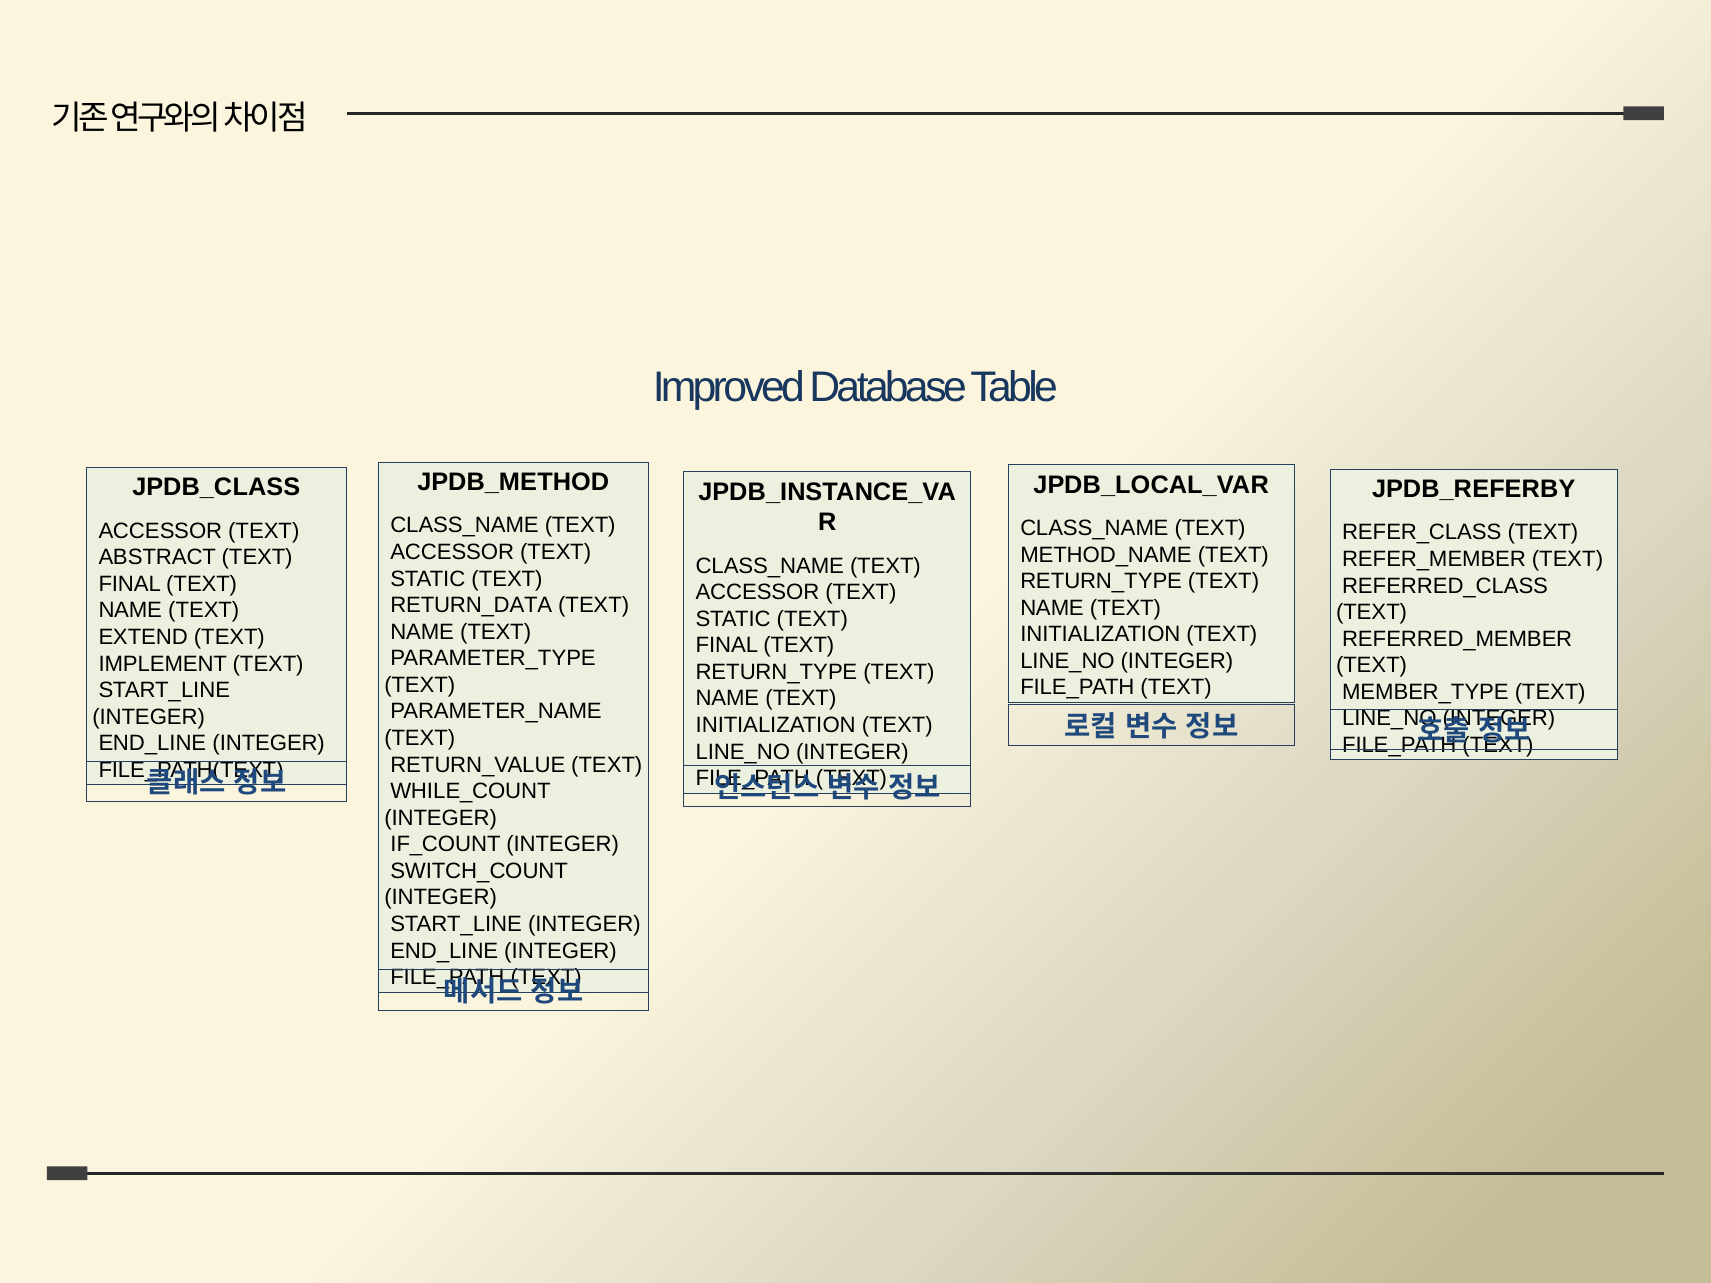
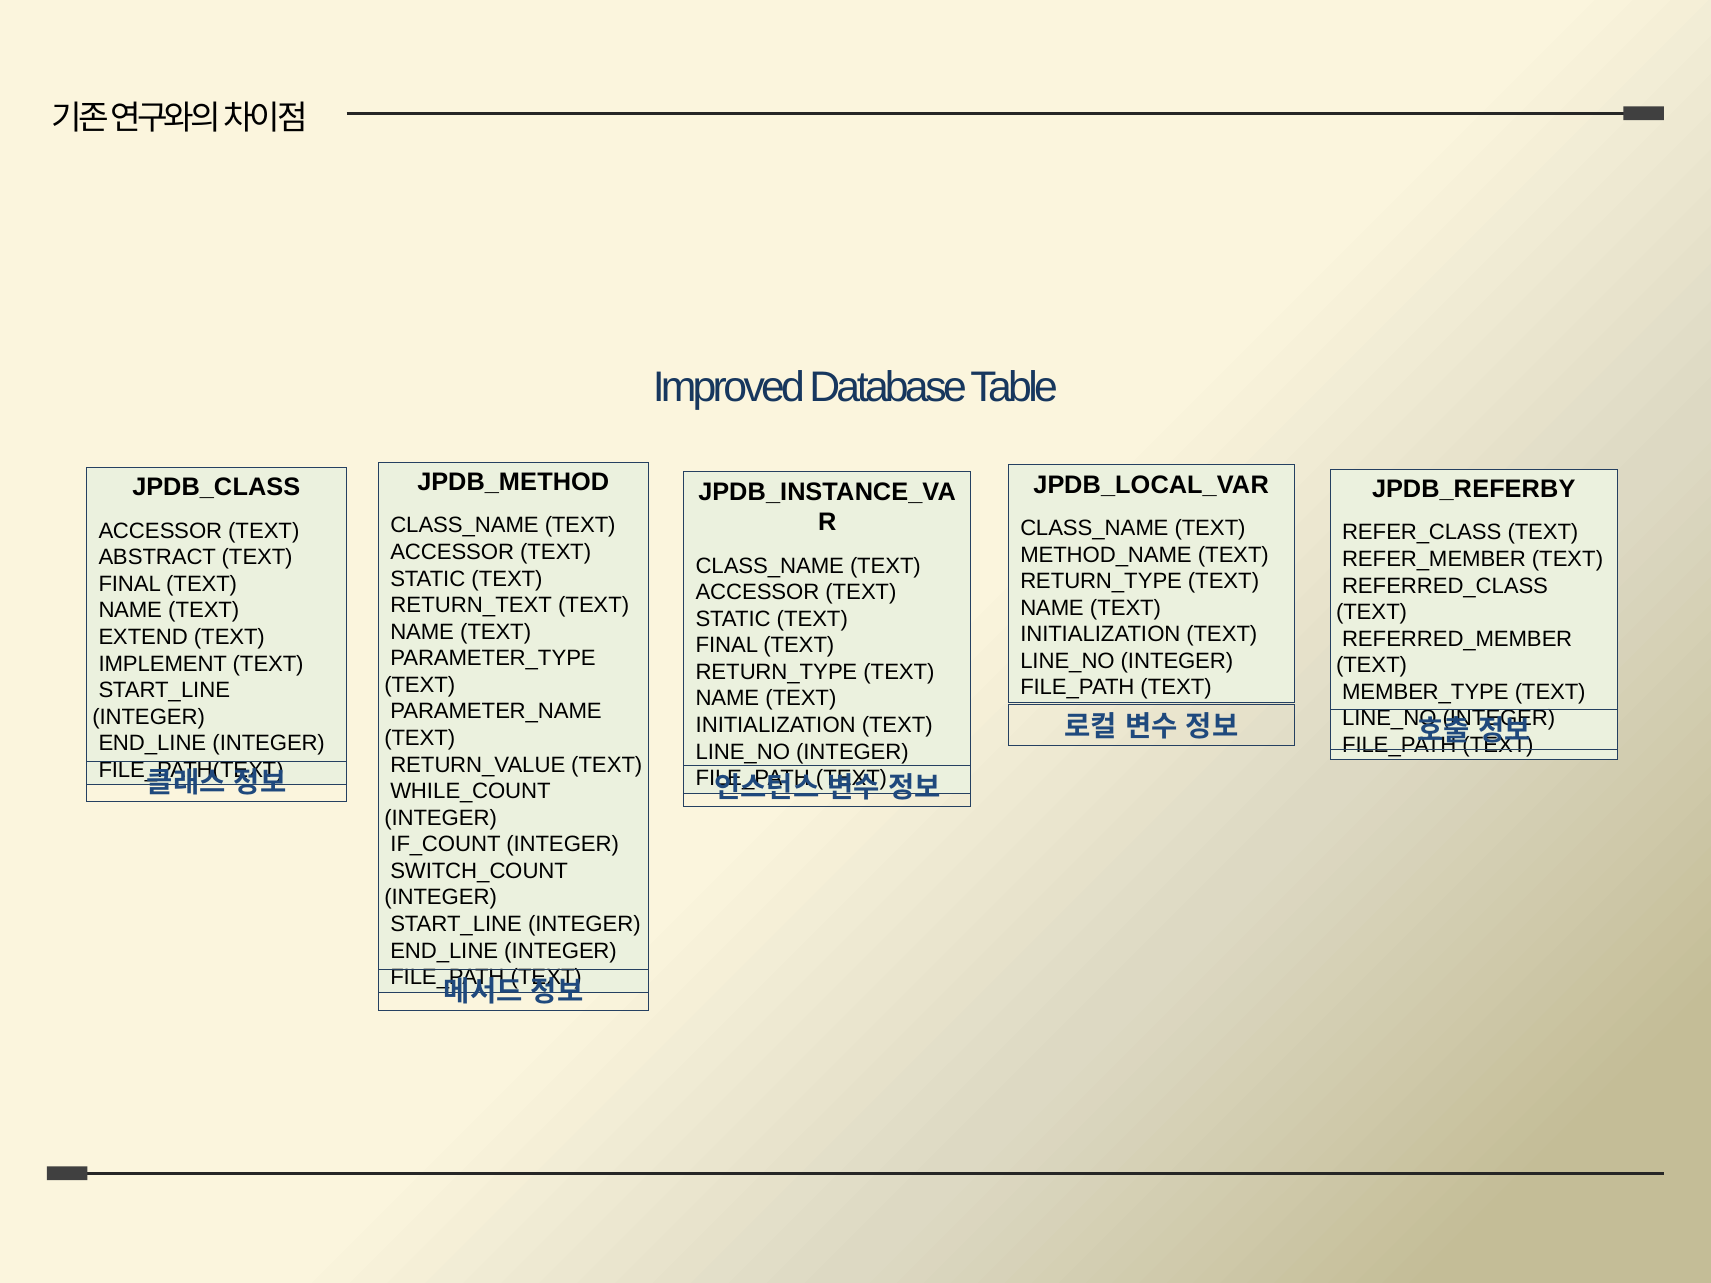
RETURN_DATA: RETURN_DATA -> RETURN_TEXT (471, 605)
